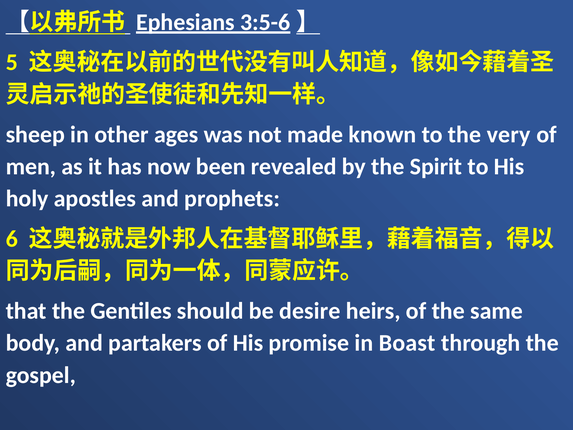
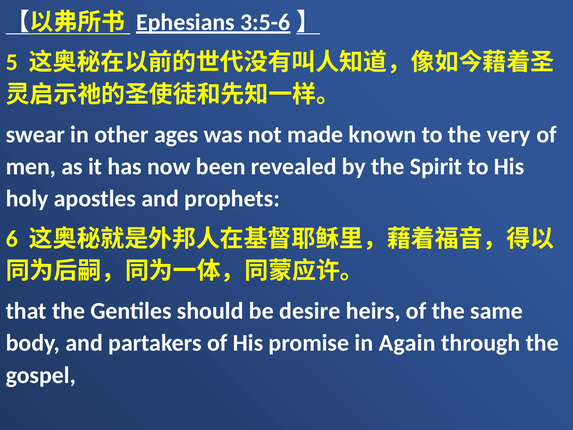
sheep: sheep -> swear (35, 134)
Boast: Boast -> Again (407, 343)
